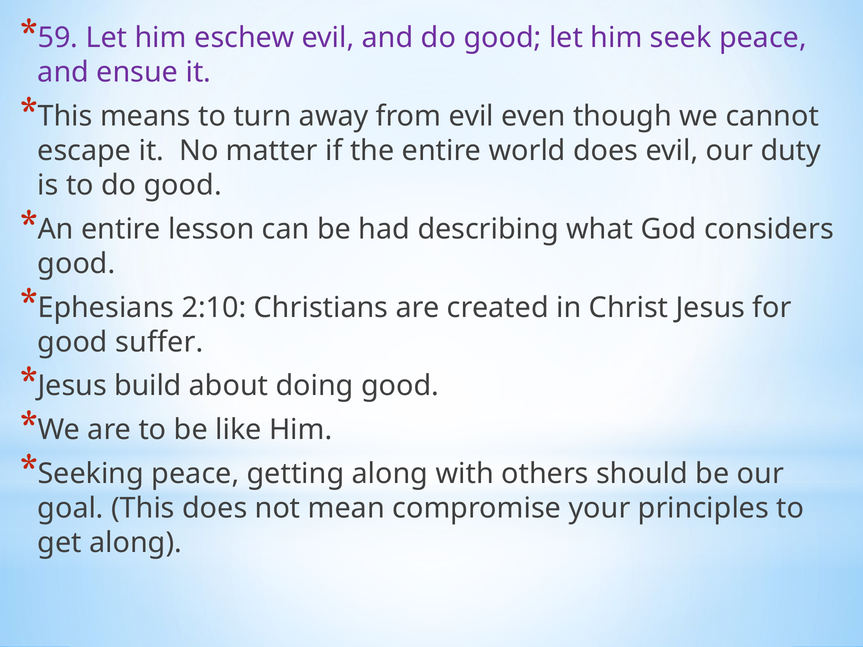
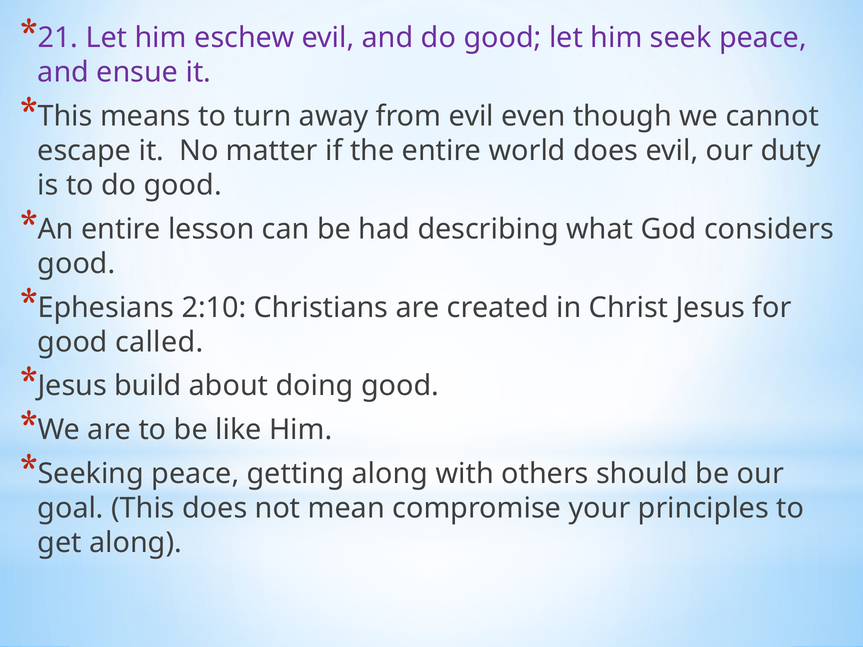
59: 59 -> 21 (58, 38)
suffer: suffer -> called (159, 342)
